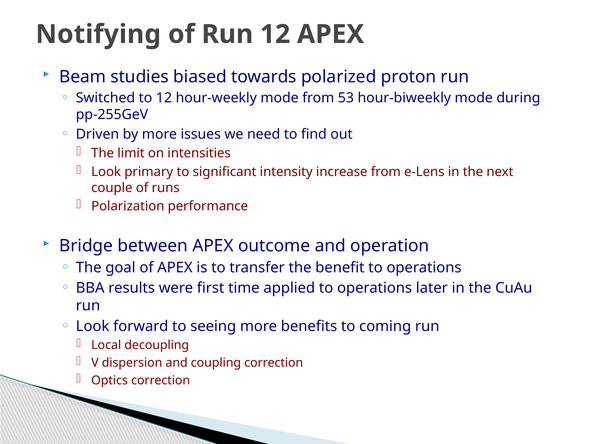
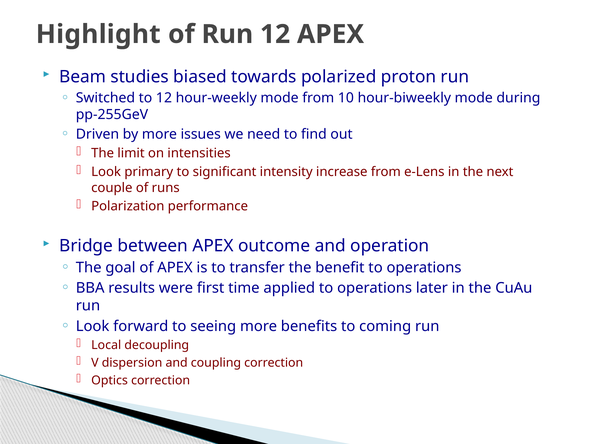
Notifying: Notifying -> Highlight (98, 34)
53: 53 -> 10 (346, 98)
